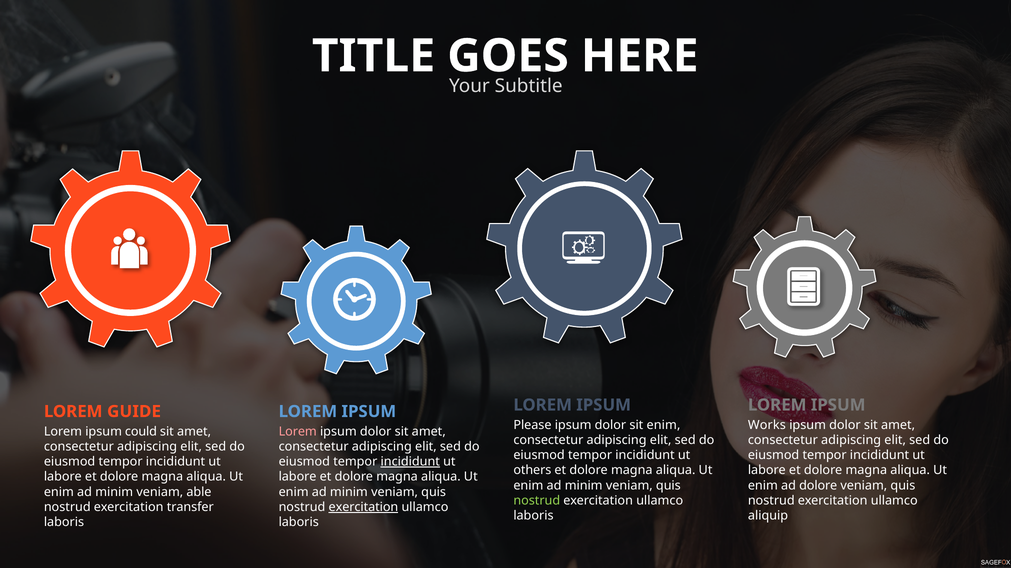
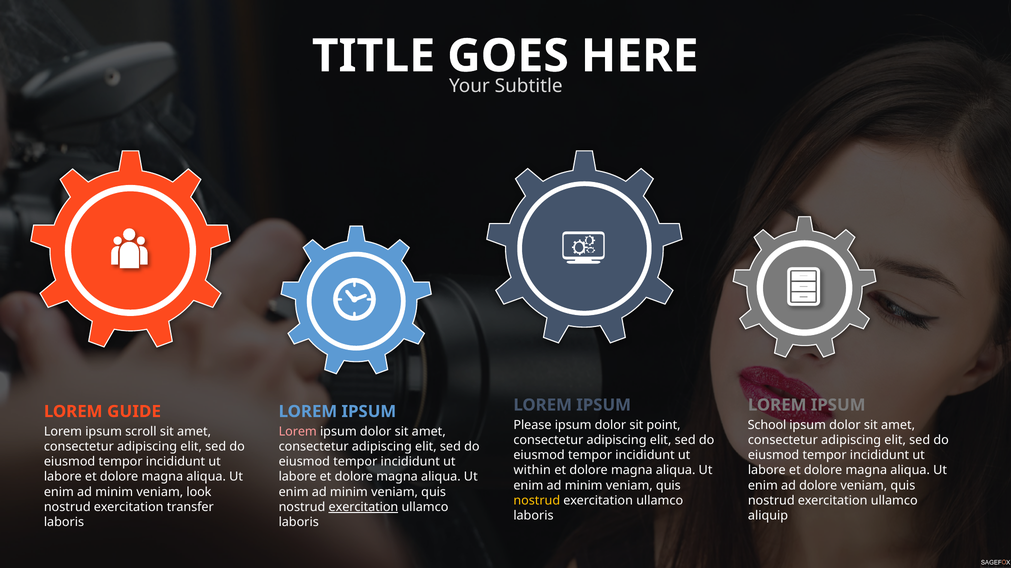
sit enim: enim -> point (664, 425)
Works: Works -> School (767, 425)
could: could -> scroll (141, 432)
incididunt underline: present -> none (410, 462)
others: others -> within (532, 471)
able: able -> look (199, 493)
nostrud colour: light green -> yellow (537, 501)
